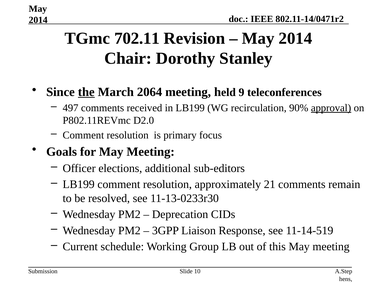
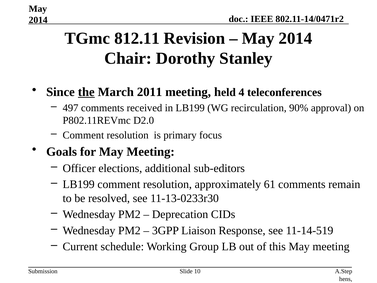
702.11: 702.11 -> 812.11 (137, 38)
2064: 2064 -> 2011 (150, 92)
9: 9 -> 4 (241, 92)
approval underline: present -> none (331, 108)
21: 21 -> 61 (270, 184)
